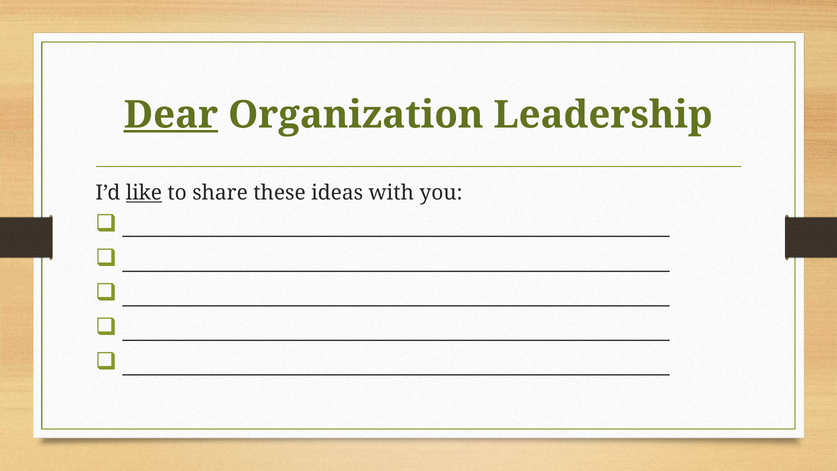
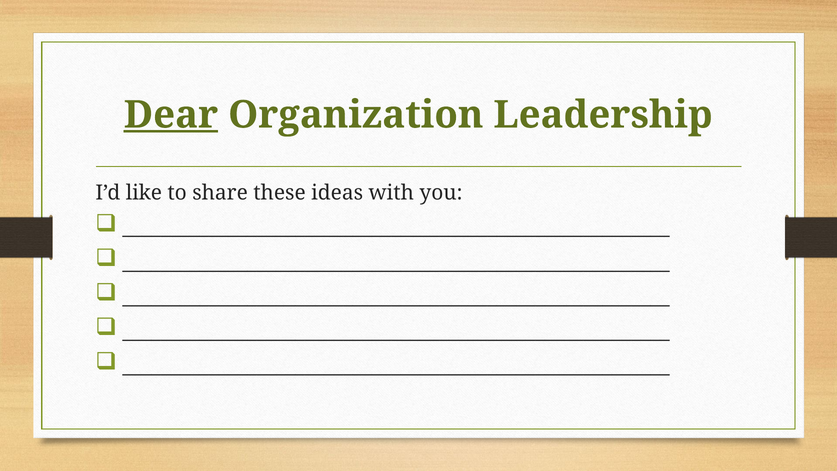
like underline: present -> none (144, 193)
